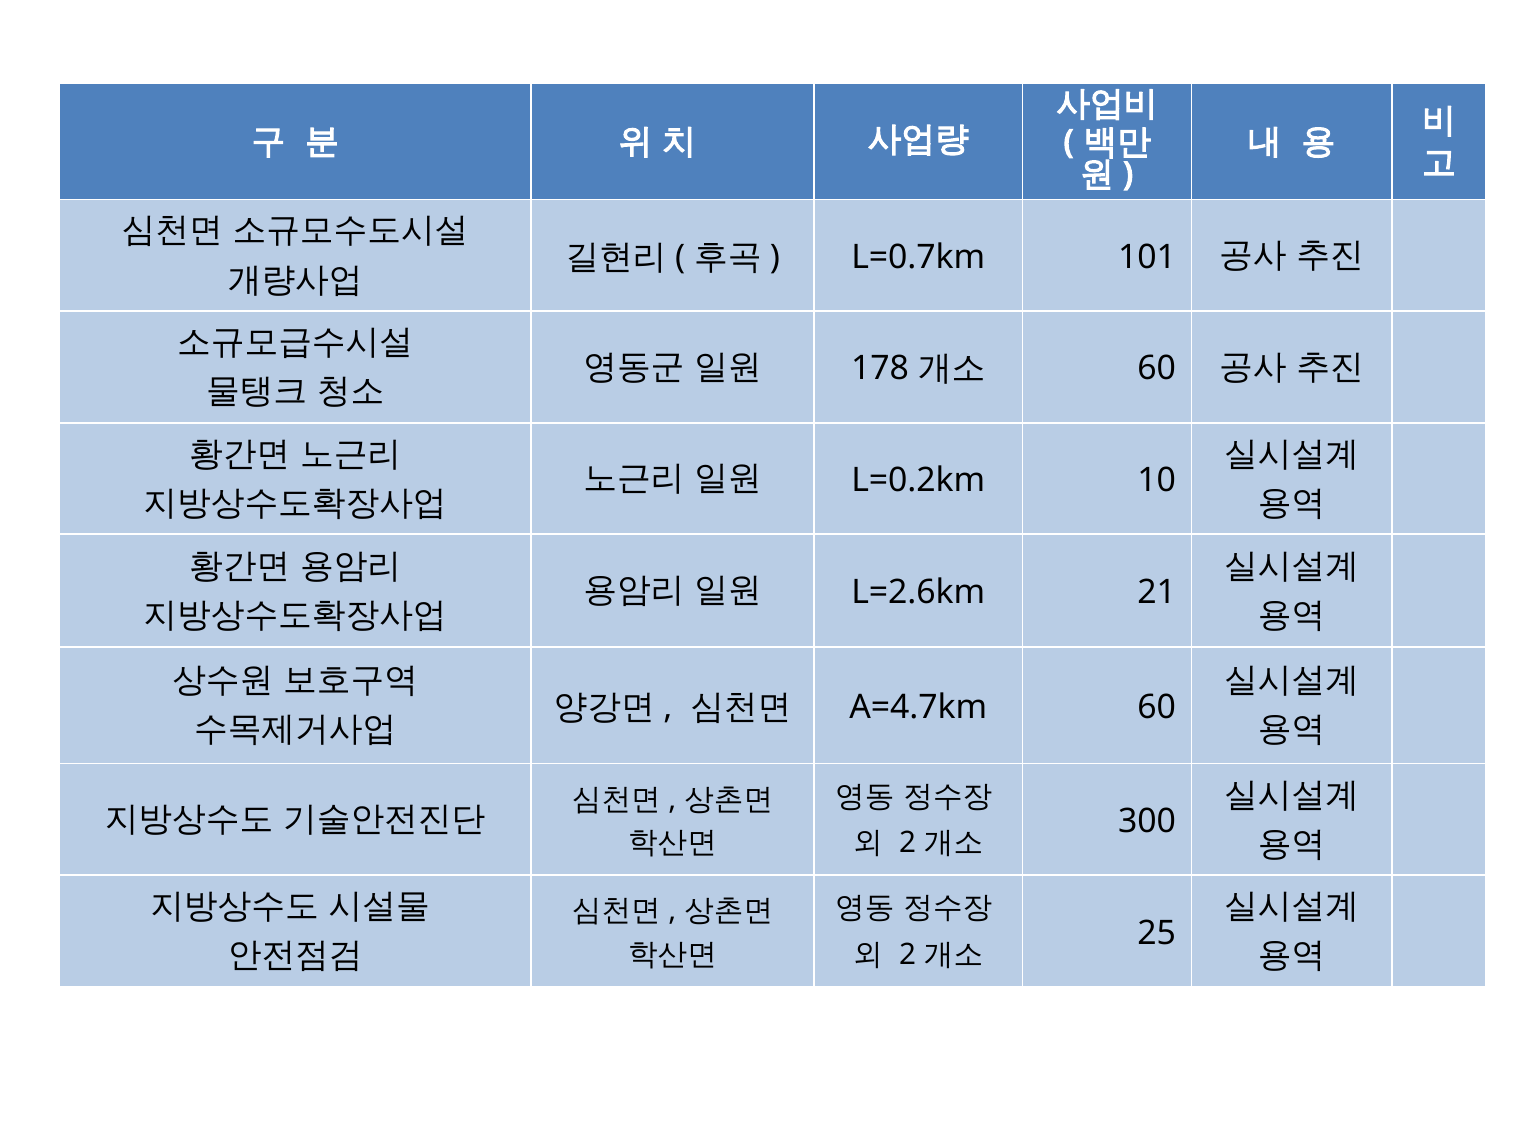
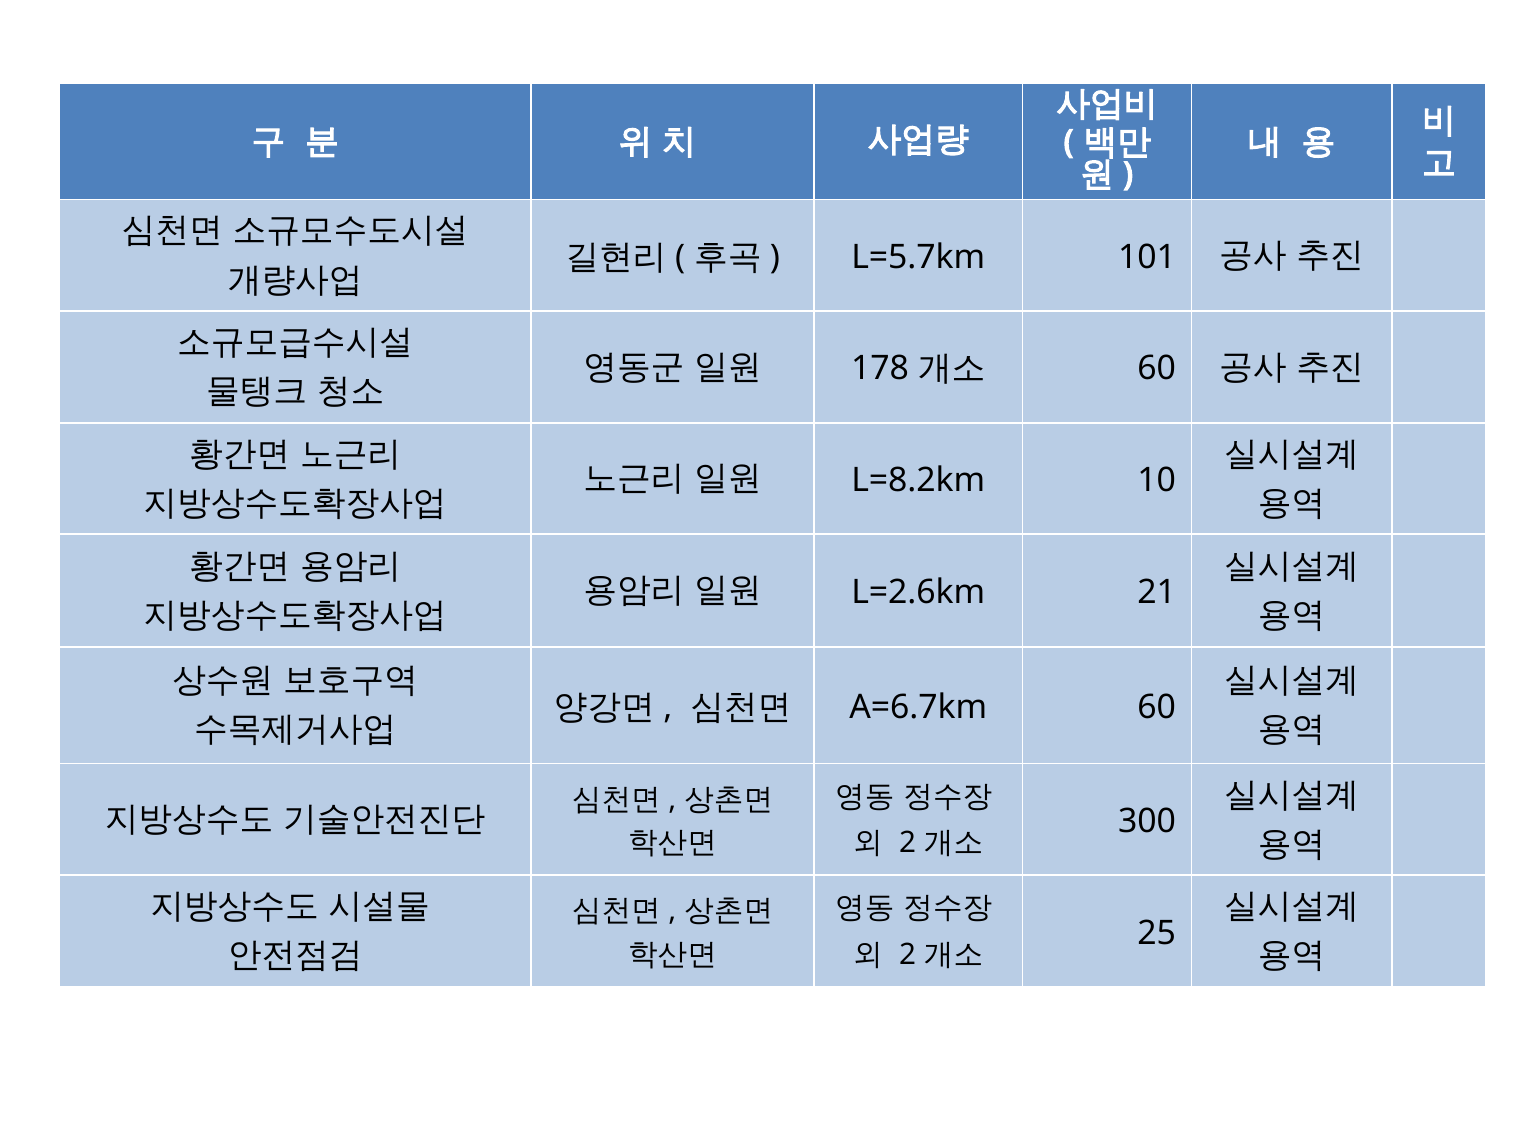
L=0.7km: L=0.7km -> L=5.7km (918, 257)
L=0.2km: L=0.2km -> L=8.2km (918, 481)
A=4.7km: A=4.7km -> A=6.7km (918, 707)
